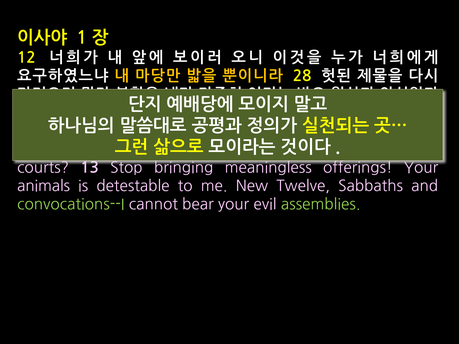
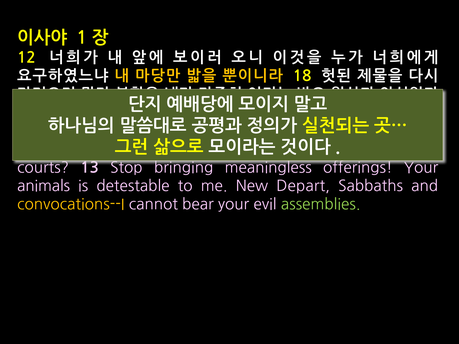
28: 28 -> 18 (302, 76)
Twelve: Twelve -> Depart (303, 186)
convocations--I colour: light green -> yellow (71, 205)
